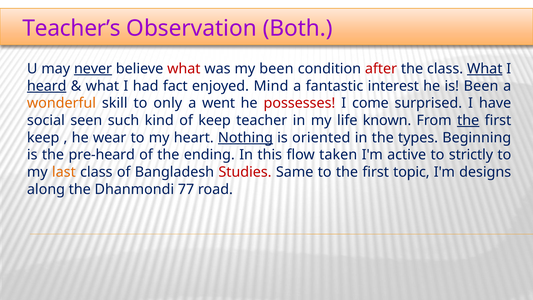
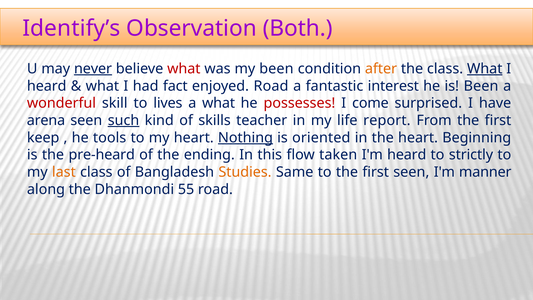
Teacher’s: Teacher’s -> Identify’s (71, 28)
after colour: red -> orange (381, 69)
heard underline: present -> none (47, 86)
enjoyed Mind: Mind -> Road (271, 86)
wonderful colour: orange -> red (61, 103)
only: only -> lives (168, 103)
a went: went -> what (219, 103)
social: social -> arena (46, 120)
such underline: none -> present (124, 120)
of keep: keep -> skills (215, 120)
known: known -> report (387, 120)
the underline: present -> none (468, 120)
wear: wear -> tools (110, 138)
the types: types -> heart (418, 138)
I'm active: active -> heard (407, 155)
Studies colour: red -> orange (245, 172)
first topic: topic -> seen (411, 172)
designs: designs -> manner (485, 172)
77: 77 -> 55 (186, 189)
